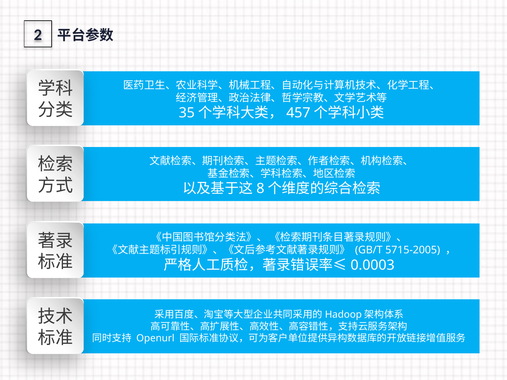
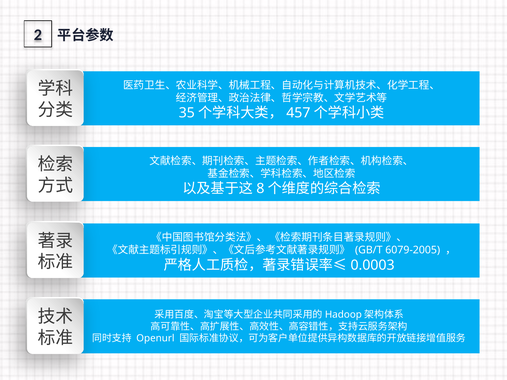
5715-2005: 5715-2005 -> 6079-2005 (413, 250)
